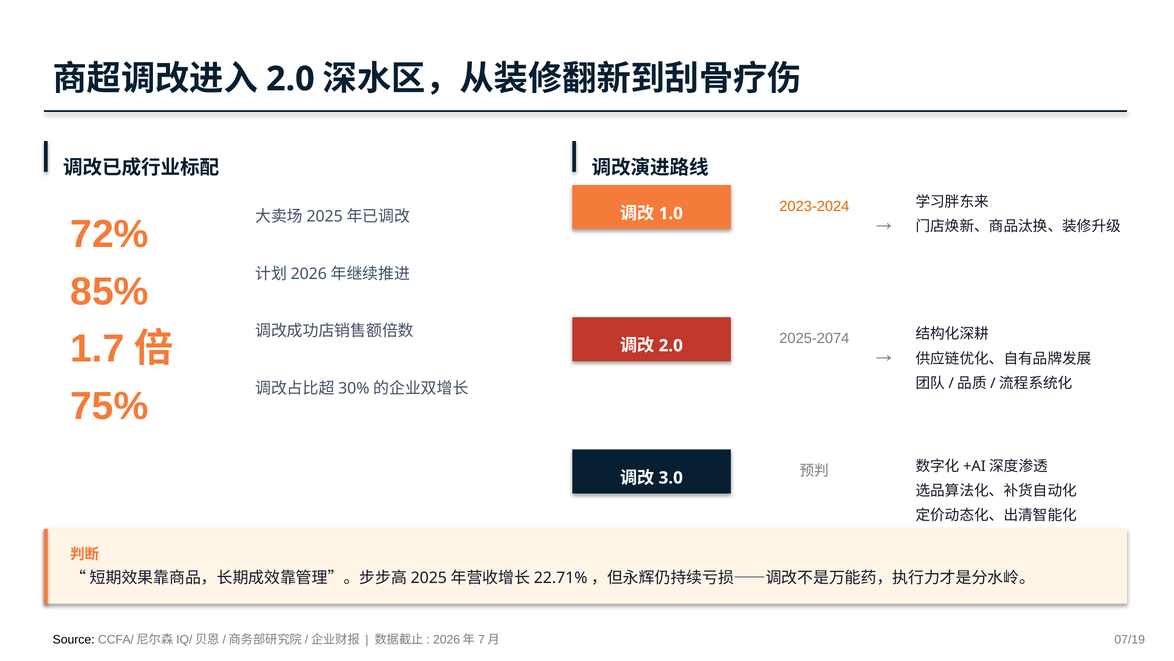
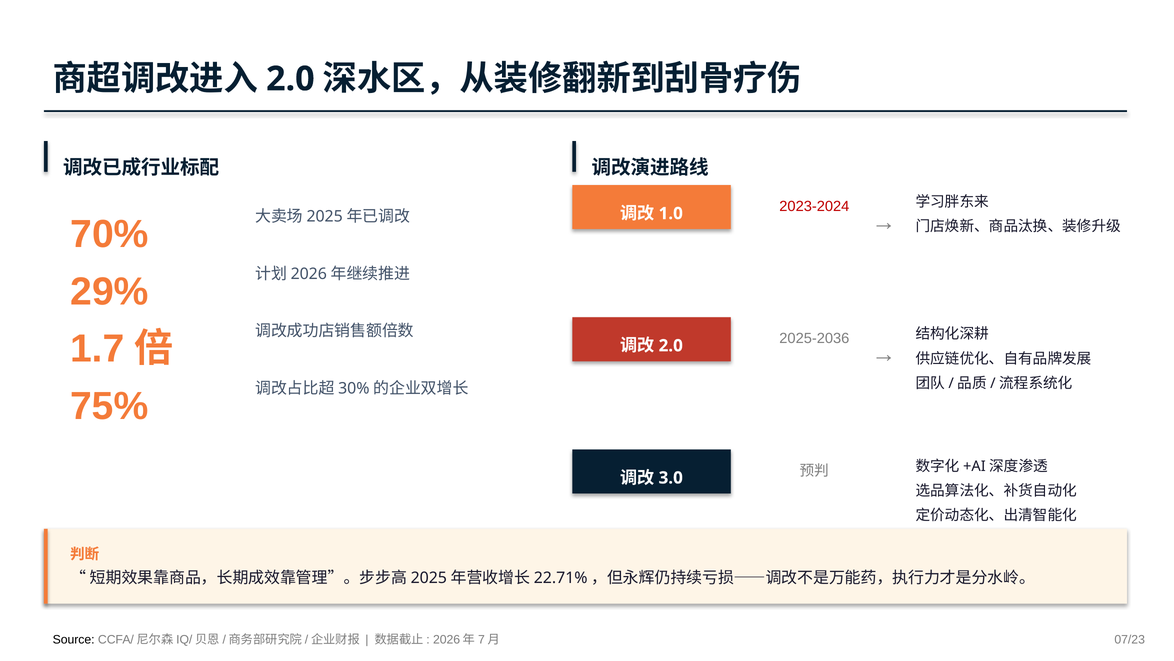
2023-2024 colour: orange -> red (814, 206)
72%: 72% -> 70% (109, 234)
85%: 85% -> 29% (109, 291)
2025-2074: 2025-2074 -> 2025-2036 (814, 338)
07/19: 07/19 -> 07/23 (1130, 639)
